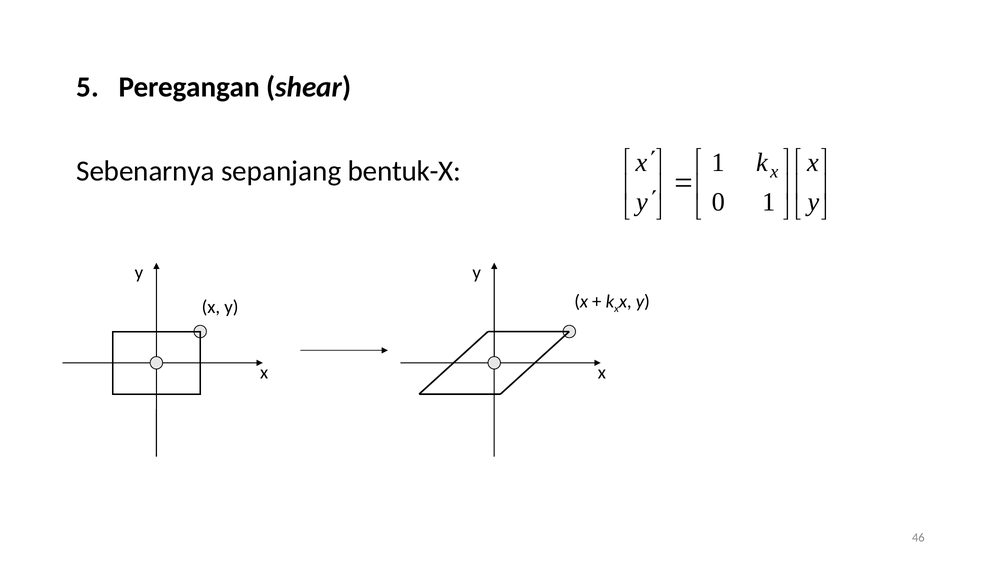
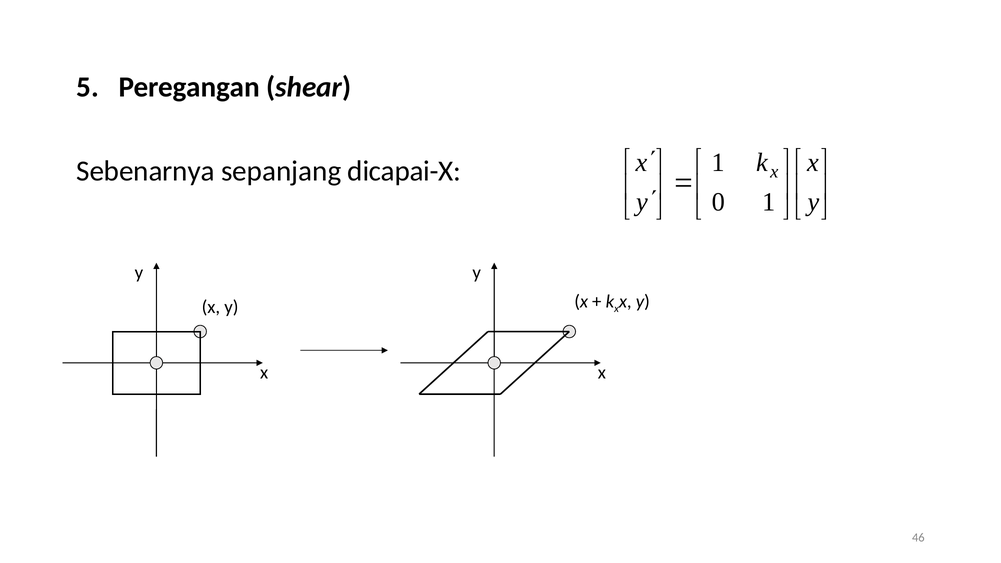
bentuk-X: bentuk-X -> dicapai-X (404, 171)
